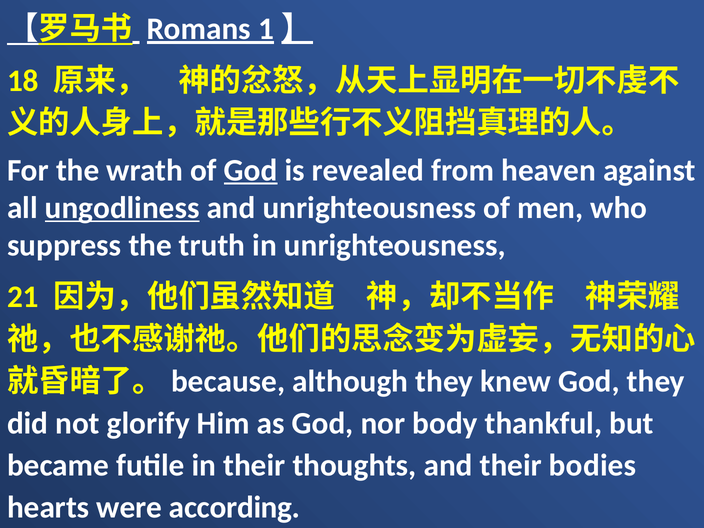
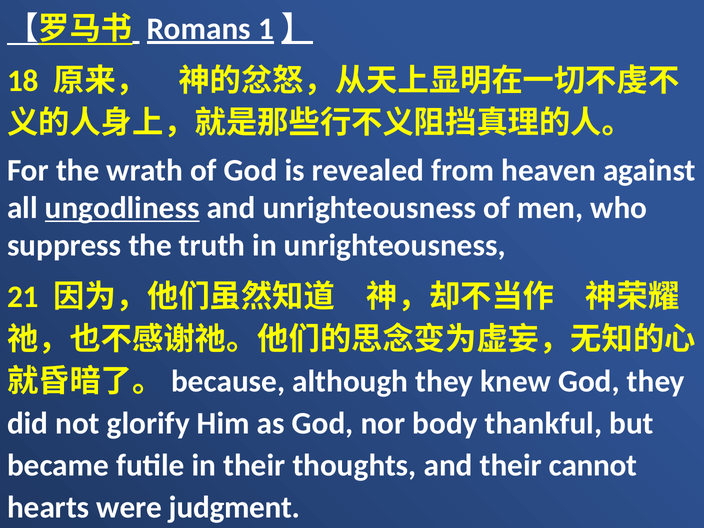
God underline: present -> none (251, 170)
bodies: bodies -> cannot (593, 465)
according: according -> judgment (235, 507)
